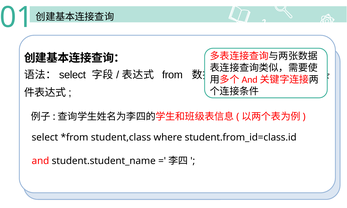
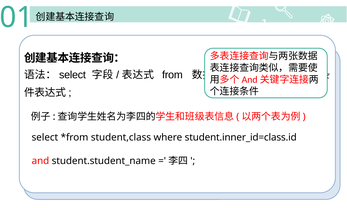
student.from_id=class.id: student.from_id=class.id -> student.inner_id=class.id (241, 138)
